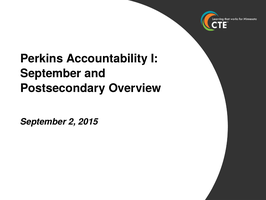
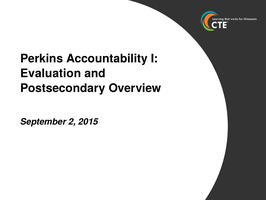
September: September -> Evaluation (51, 73)
